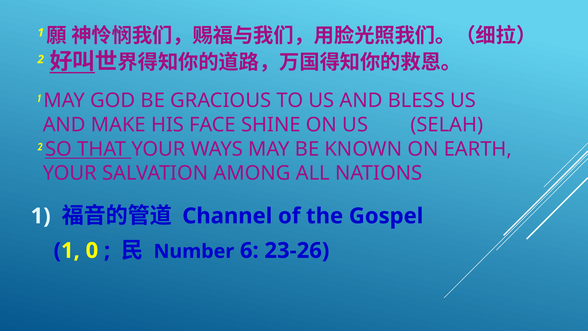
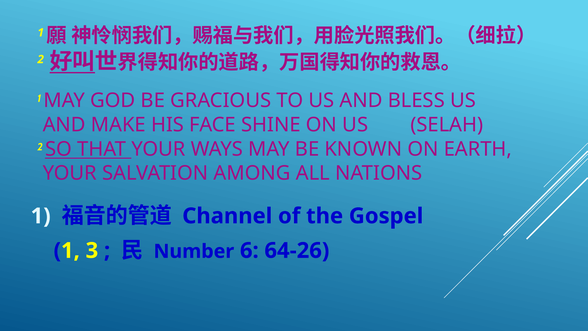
0: 0 -> 3 (92, 250)
23-26: 23-26 -> 64-26 (297, 250)
